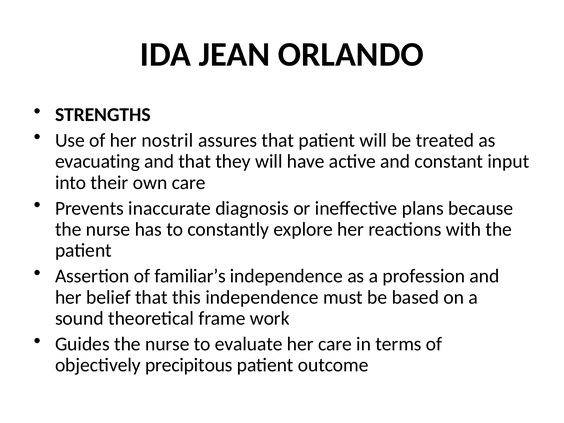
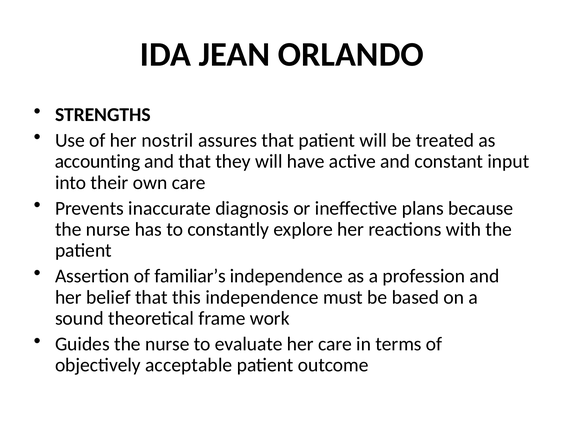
evacuating: evacuating -> accounting (97, 161)
precipitous: precipitous -> acceptable (189, 365)
